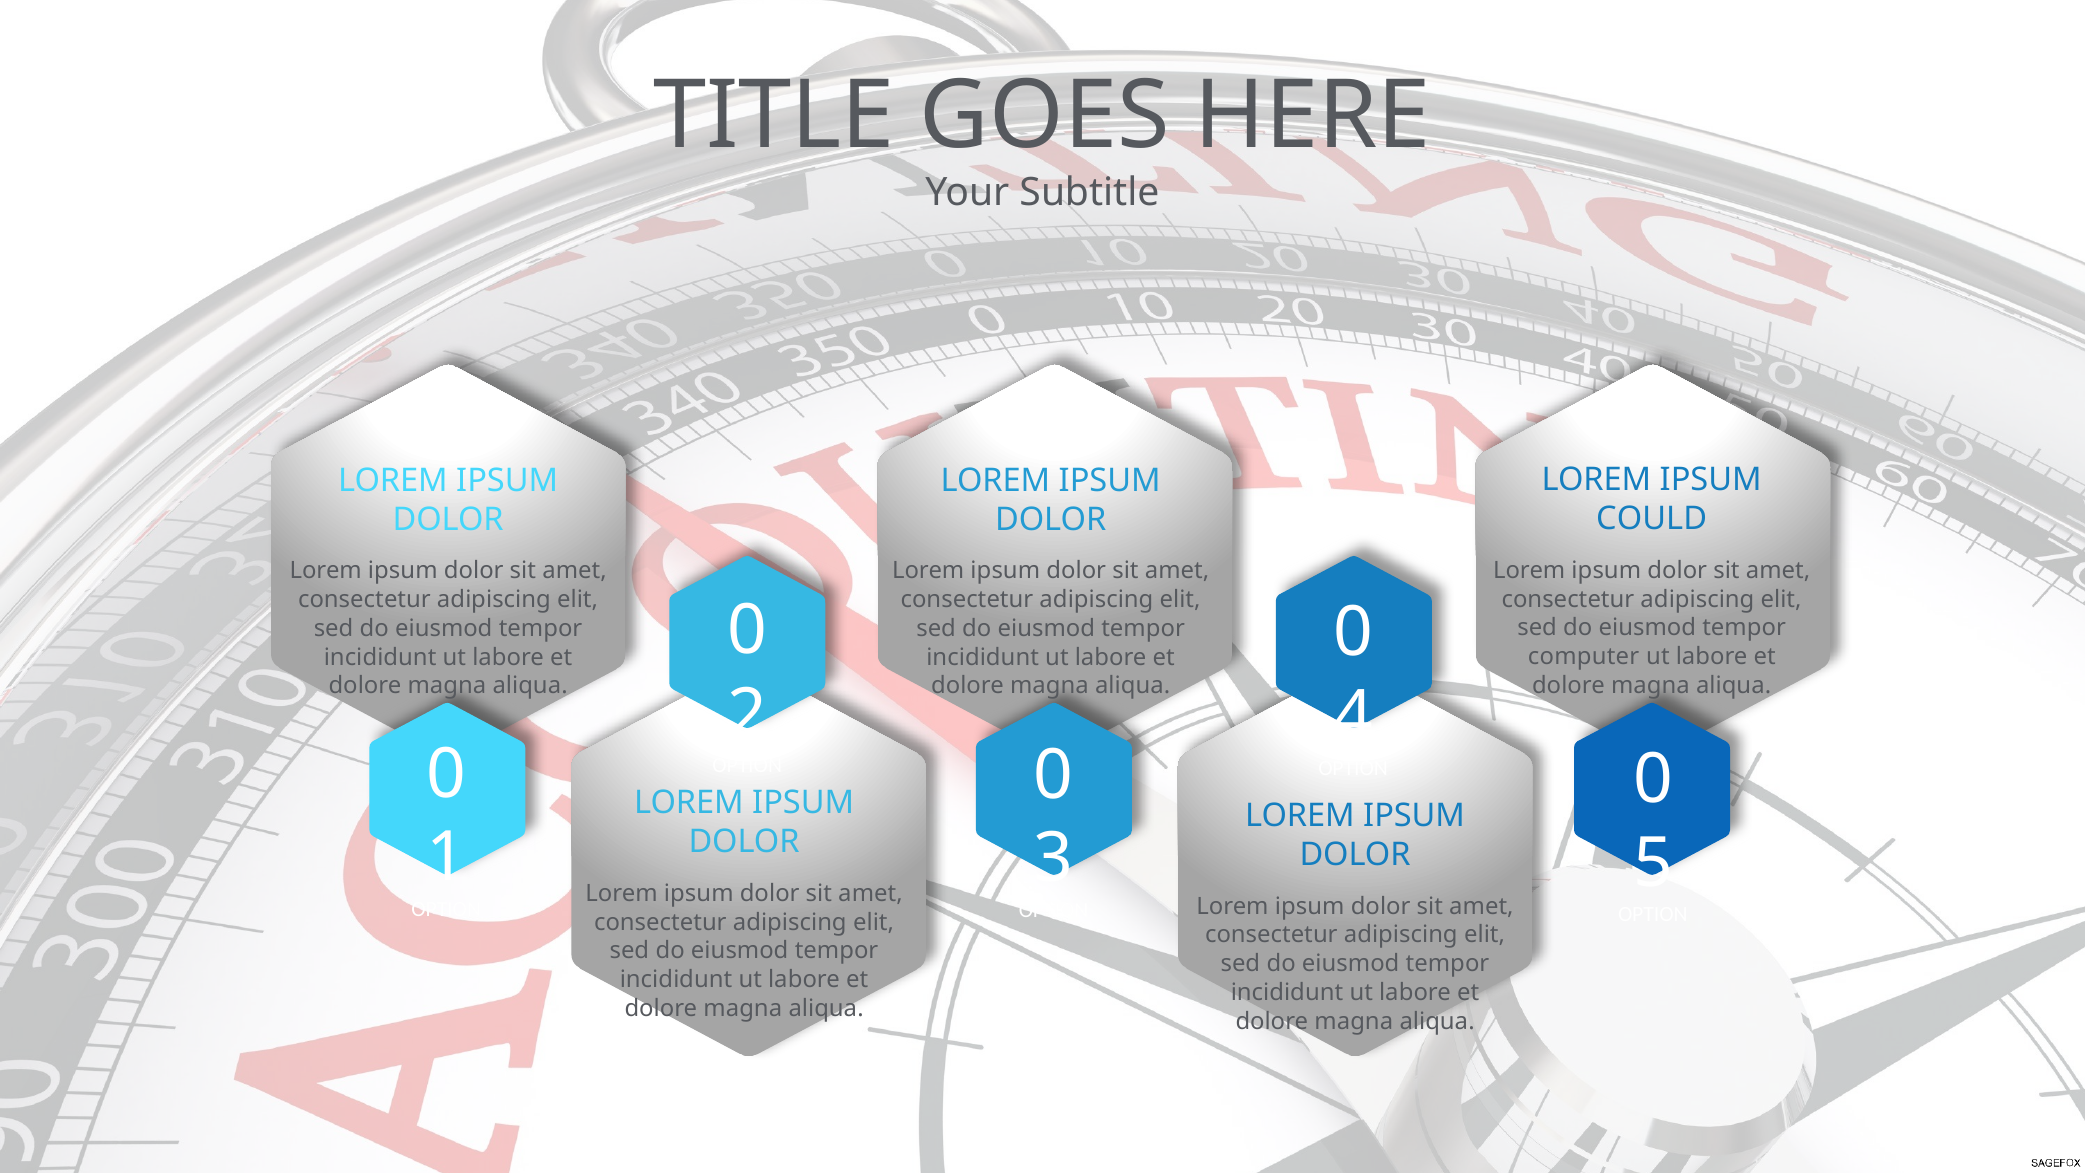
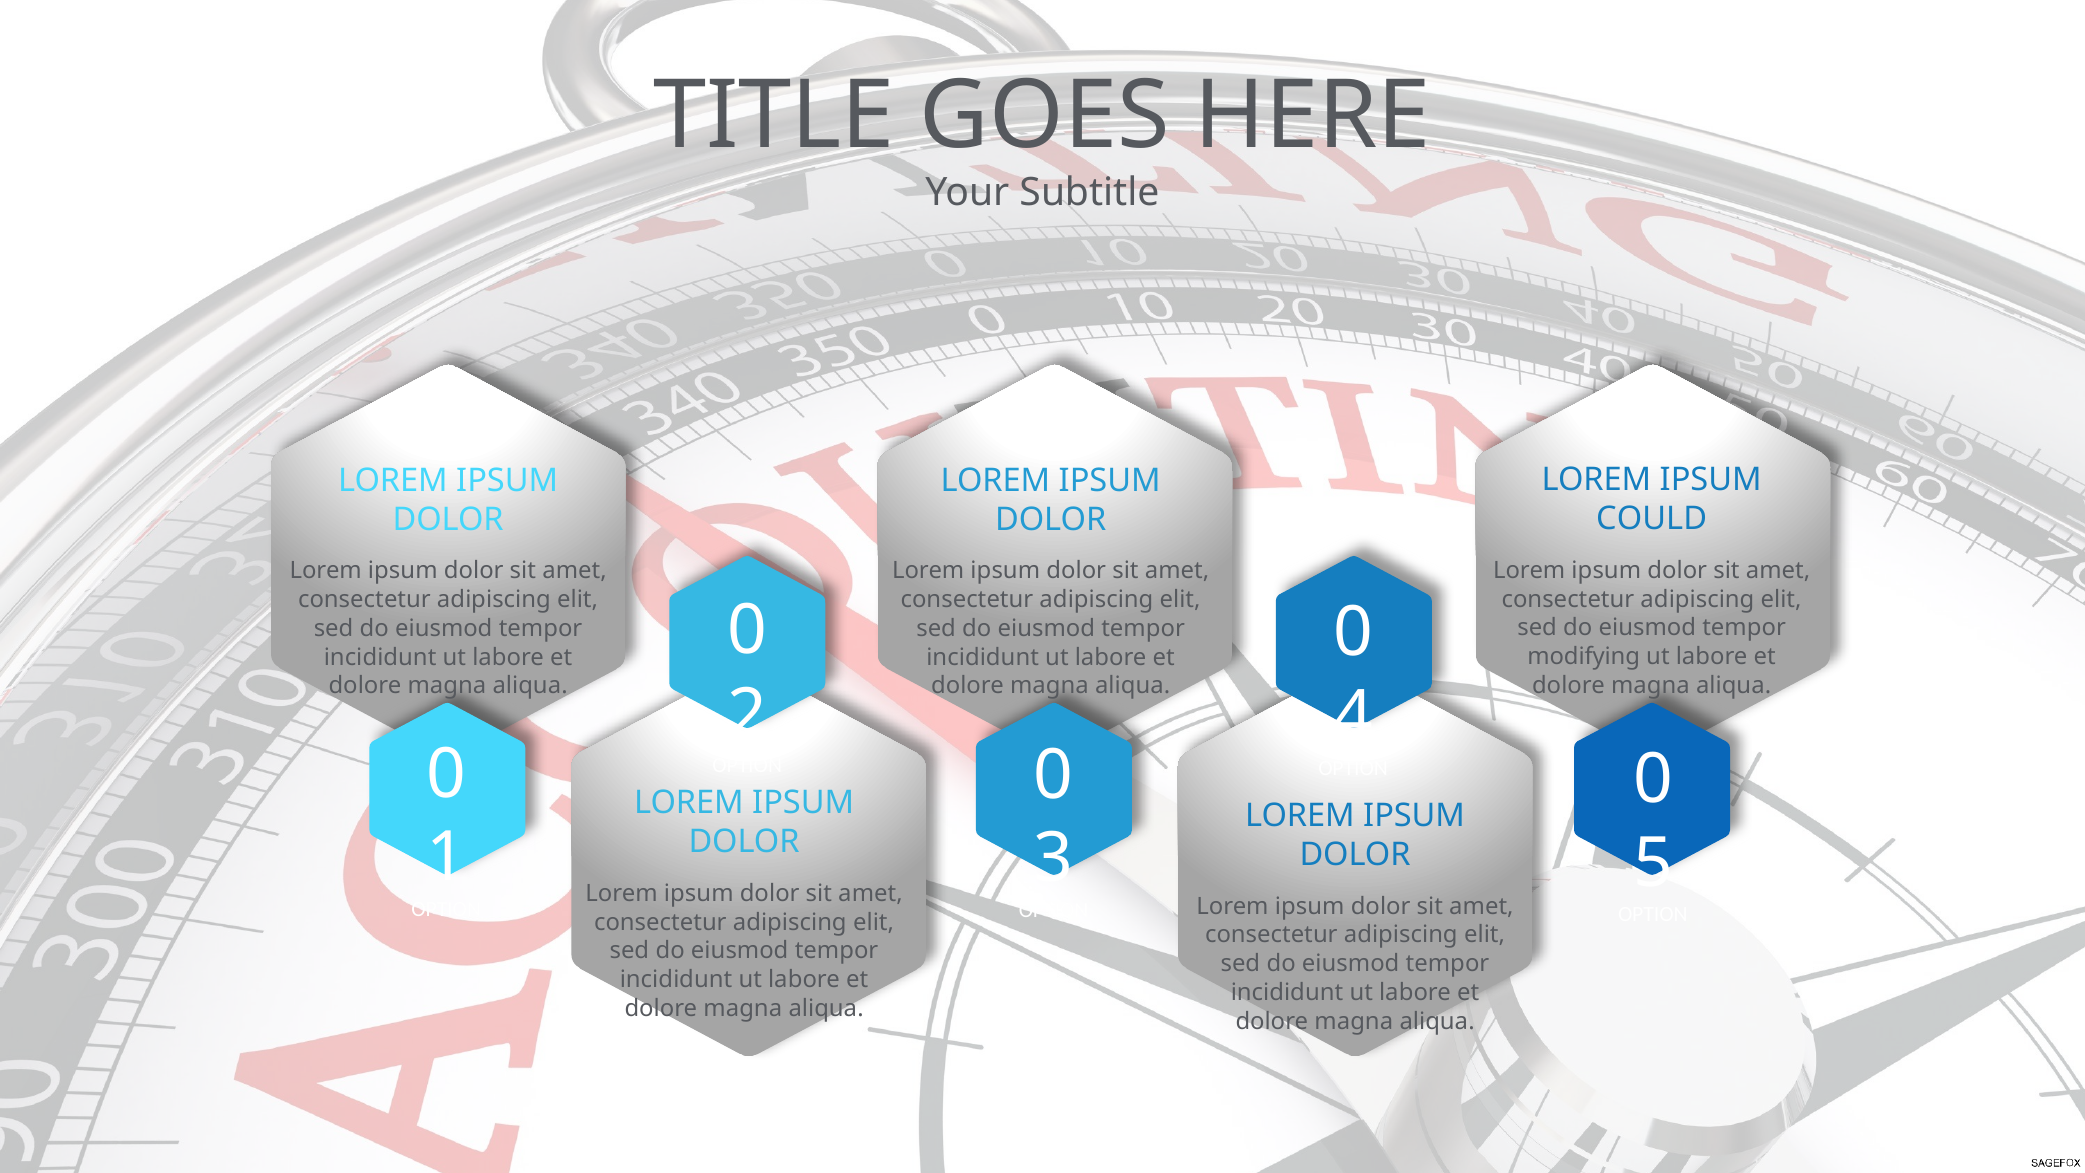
computer: computer -> modifying (1584, 656)
